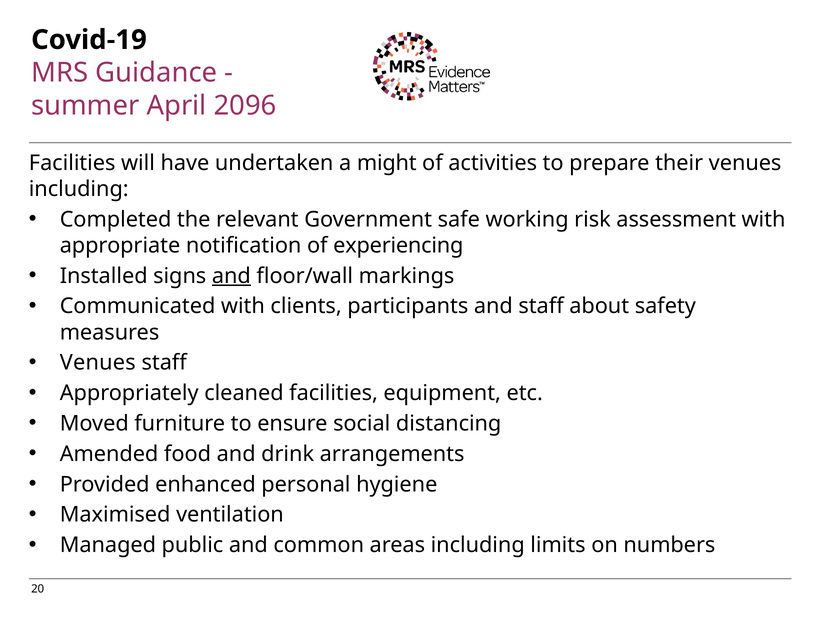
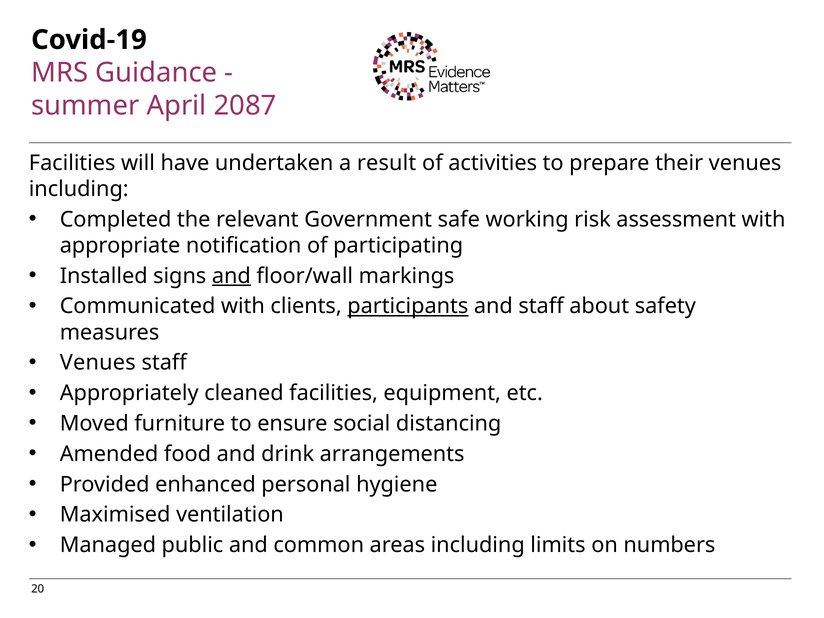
2096: 2096 -> 2087 (245, 106)
might: might -> result (387, 163)
experiencing: experiencing -> participating (398, 246)
participants underline: none -> present (408, 306)
